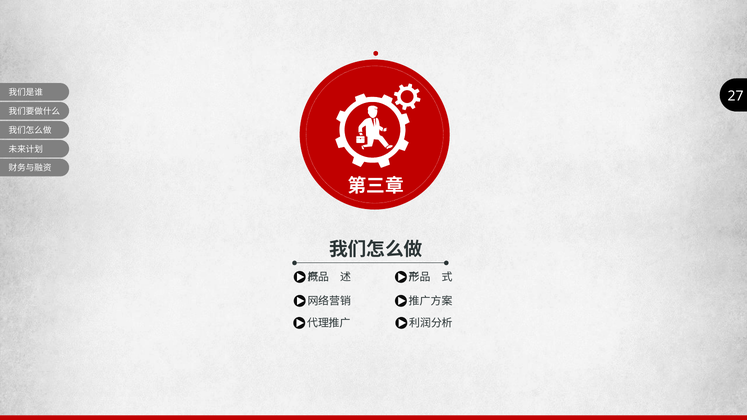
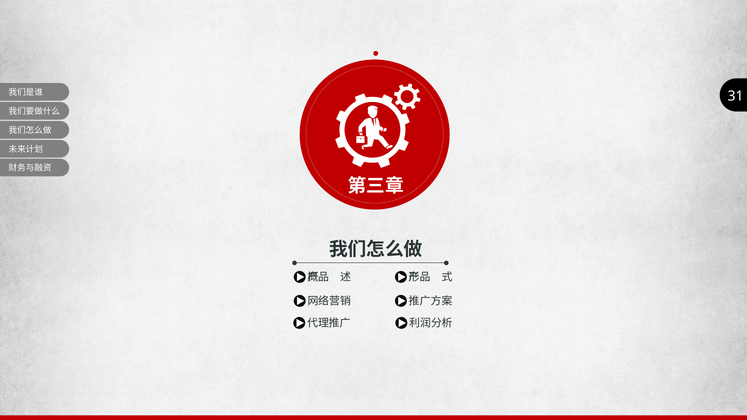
27: 27 -> 31 (736, 96)
